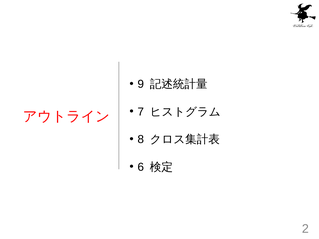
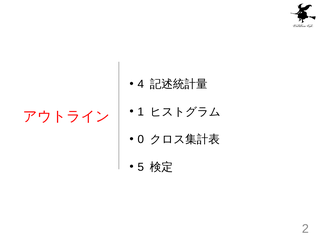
9: 9 -> 4 (141, 84)
7: 7 -> 1 (141, 112)
8: 8 -> 0 (141, 140)
6: 6 -> 5 (141, 167)
